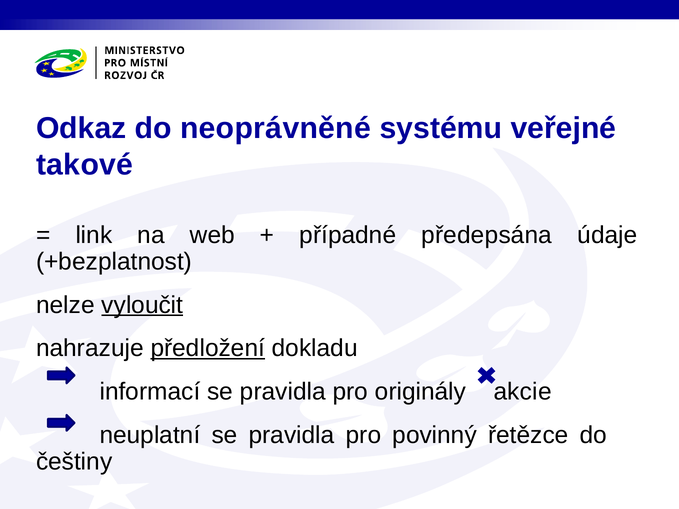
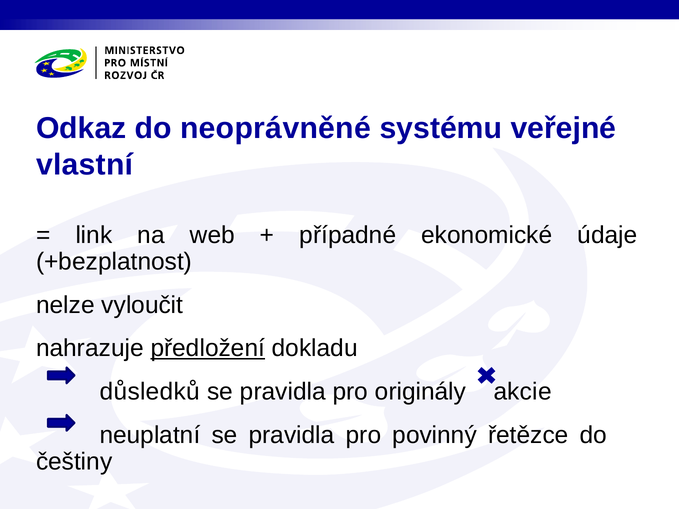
takové: takové -> vlastní (85, 165)
předepsána: předepsána -> ekonomické (487, 235)
vyloučit underline: present -> none (142, 305)
informací: informací -> důsledků (150, 392)
